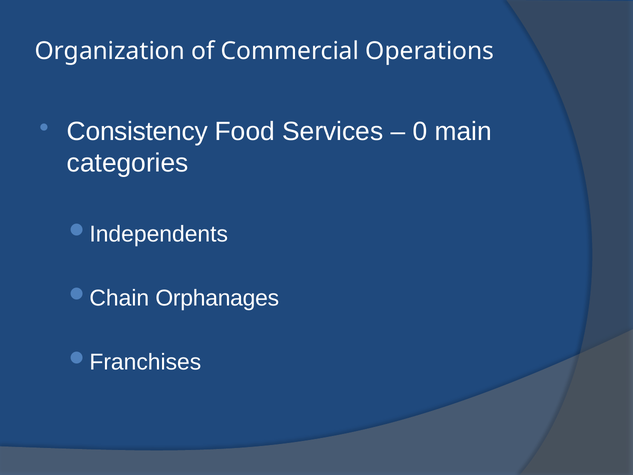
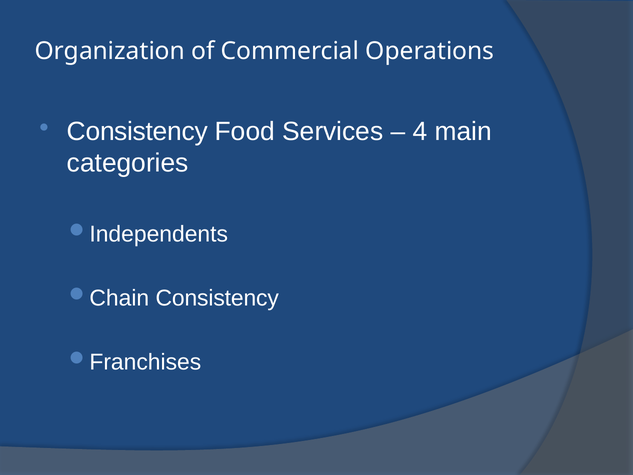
0: 0 -> 4 (420, 132)
Orphanages: Orphanages -> Consistency (217, 298)
